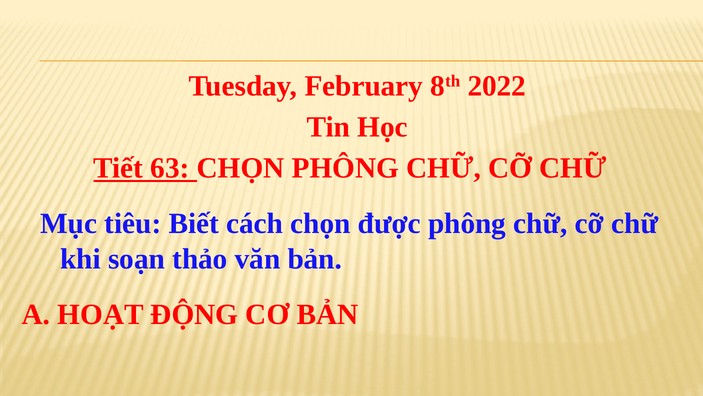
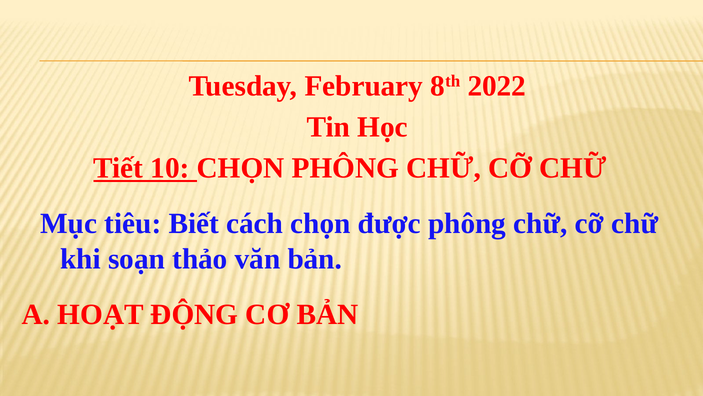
63: 63 -> 10 (170, 168)
